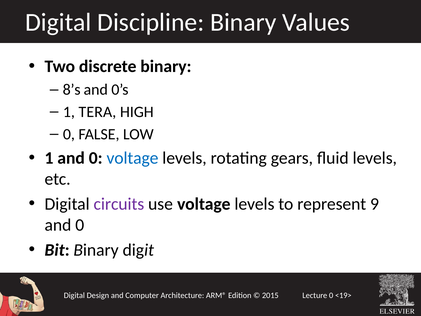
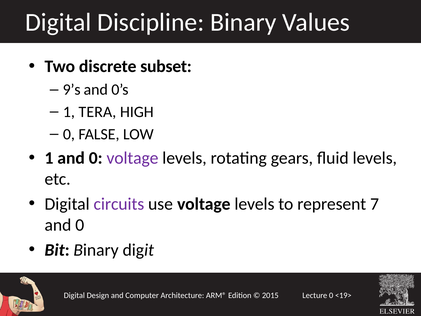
discrete binary: binary -> subset (166, 66)
8’s: 8’s -> 9’s (72, 90)
voltage colour: blue -> purple (132, 158)
9: 9 -> 7 (375, 204)
